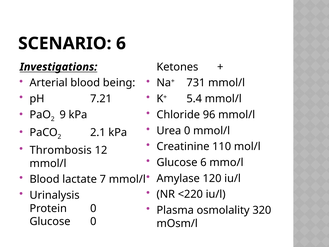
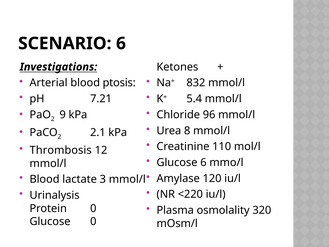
being: being -> ptosis (119, 83)
731: 731 -> 832 (196, 83)
Urea 0: 0 -> 8 (187, 131)
7: 7 -> 3 (103, 179)
